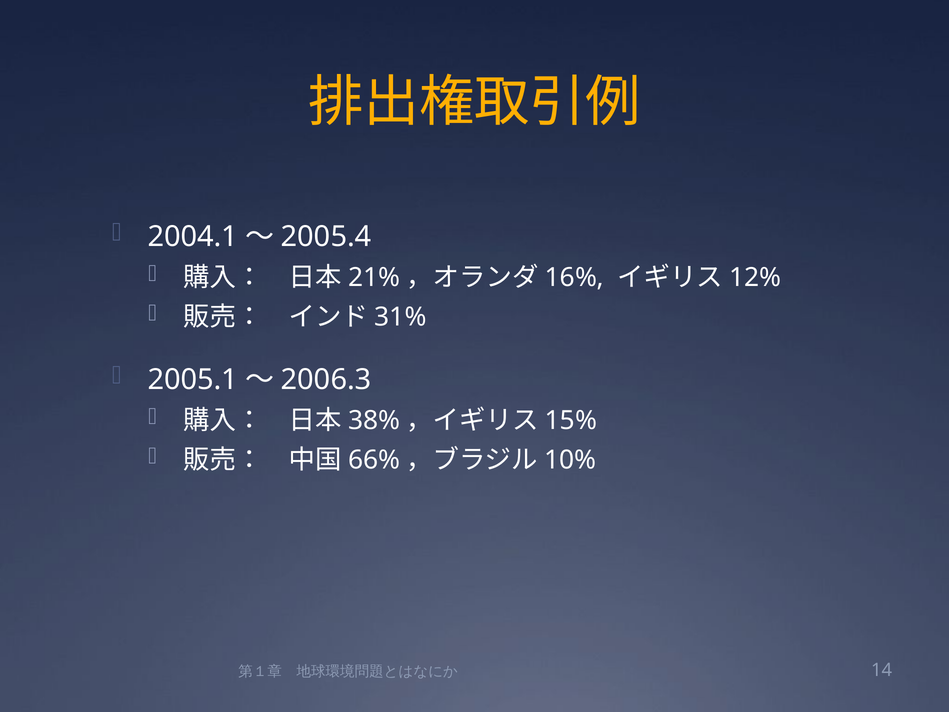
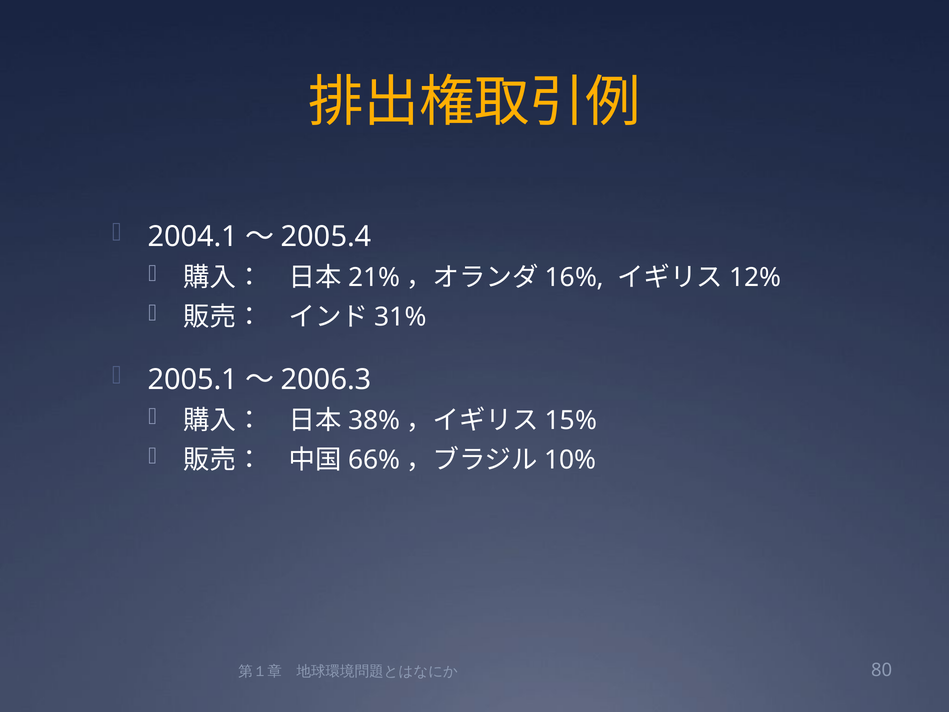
14: 14 -> 80 (882, 670)
